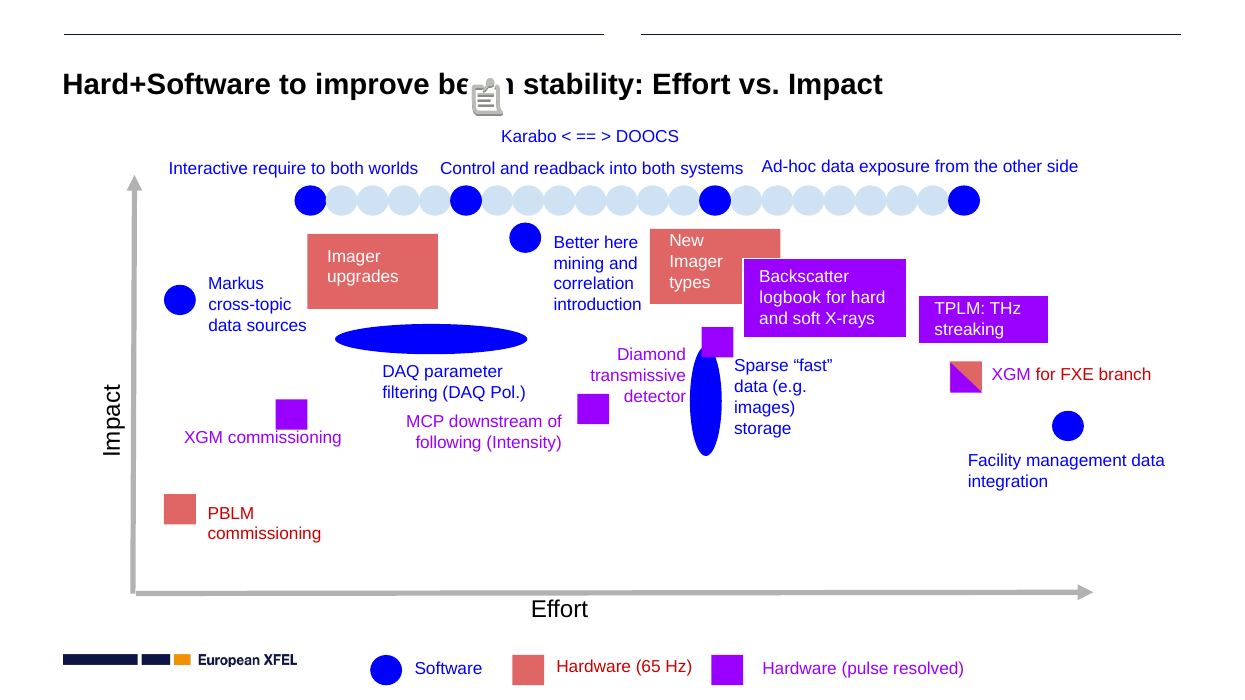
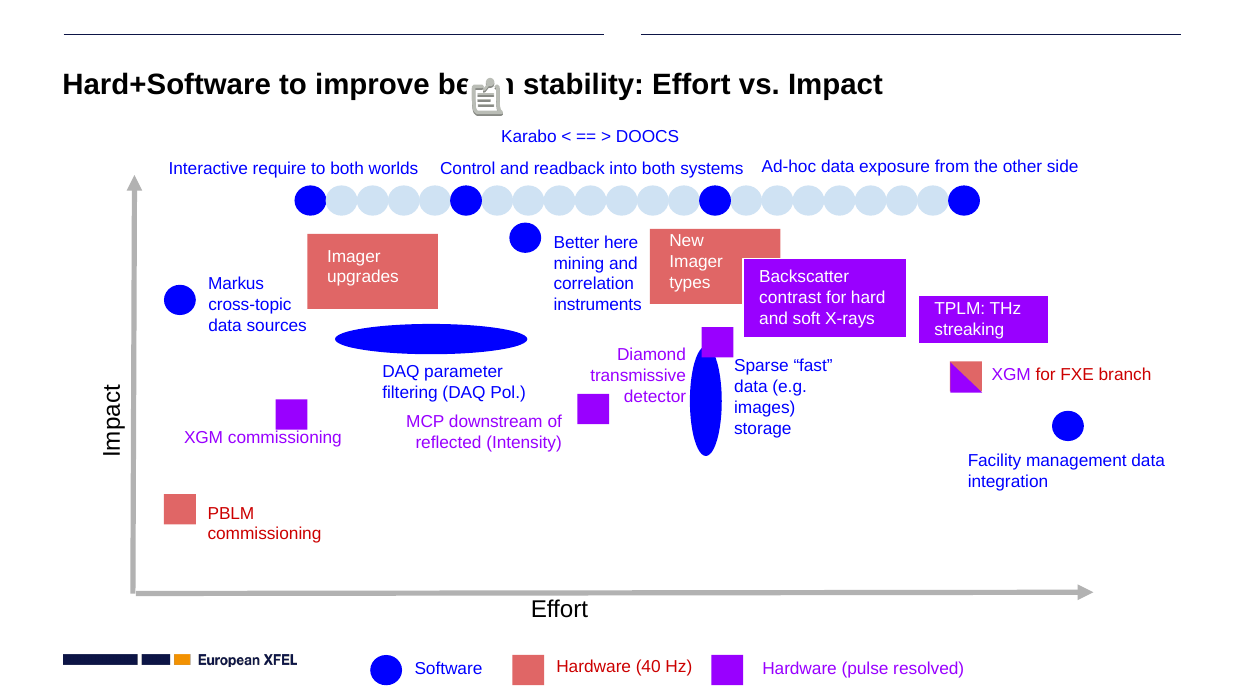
logbook: logbook -> contrast (790, 298)
introduction: introduction -> instruments (598, 305)
following: following -> reflected (449, 443)
65: 65 -> 40 (648, 668)
